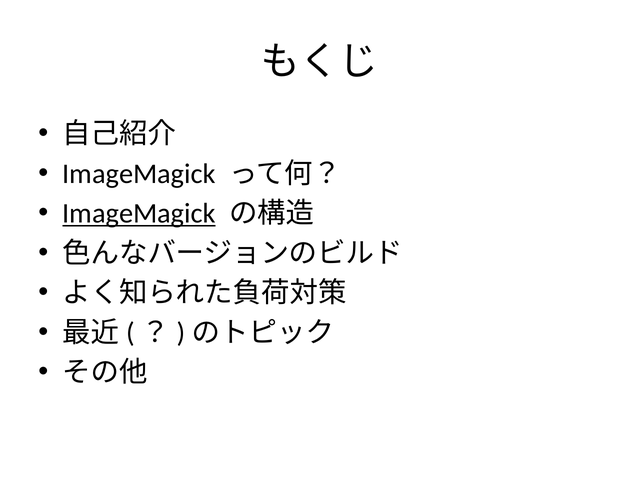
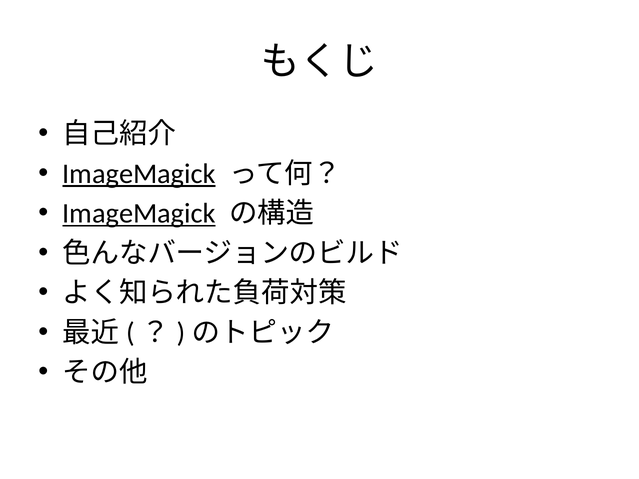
ImageMagick underline: none -> present (139, 174)
